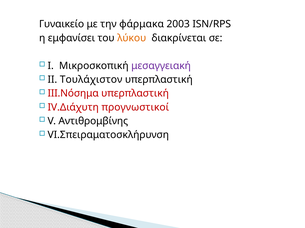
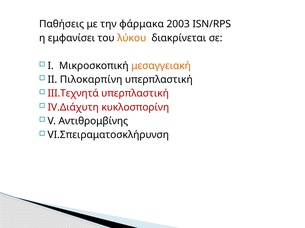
Γυναικείο: Γυναικείο -> Παθήσεις (62, 24)
μεσαγγειακή colour: purple -> orange (161, 66)
Τουλάχιστον: Τουλάχιστον -> Πιλοκαρπίνη (91, 80)
ΙΙΙ.Νόσημα: ΙΙΙ.Νόσημα -> ΙΙΙ.Τεχνητά (73, 94)
προγνωστικοί: προγνωστικοί -> κυκλοσπορίνη (135, 108)
